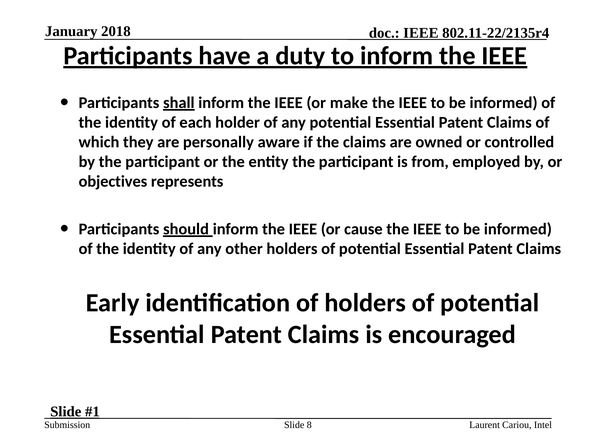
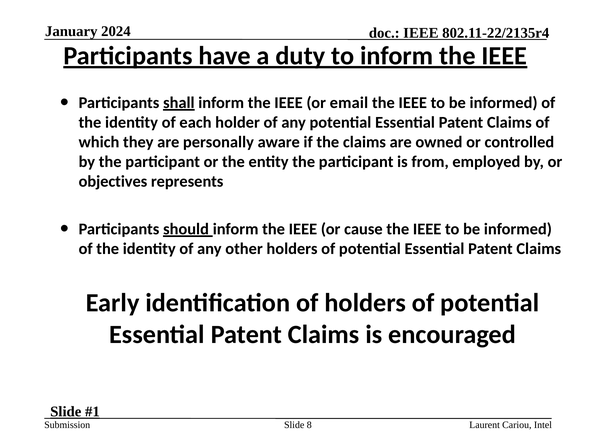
2018: 2018 -> 2024 (116, 31)
make: make -> email (349, 103)
